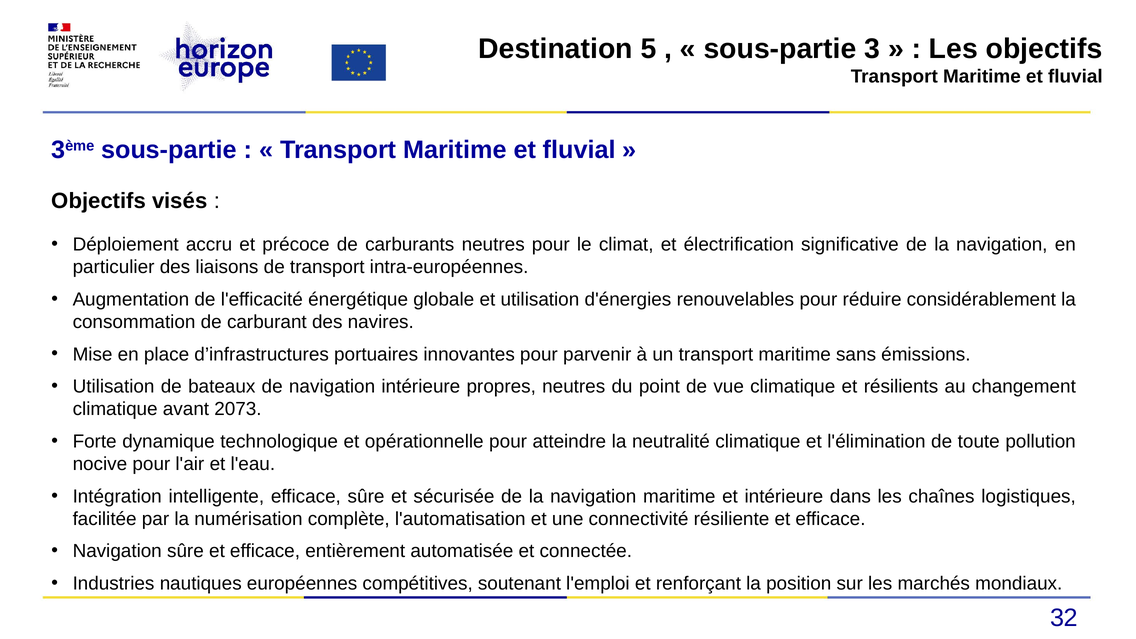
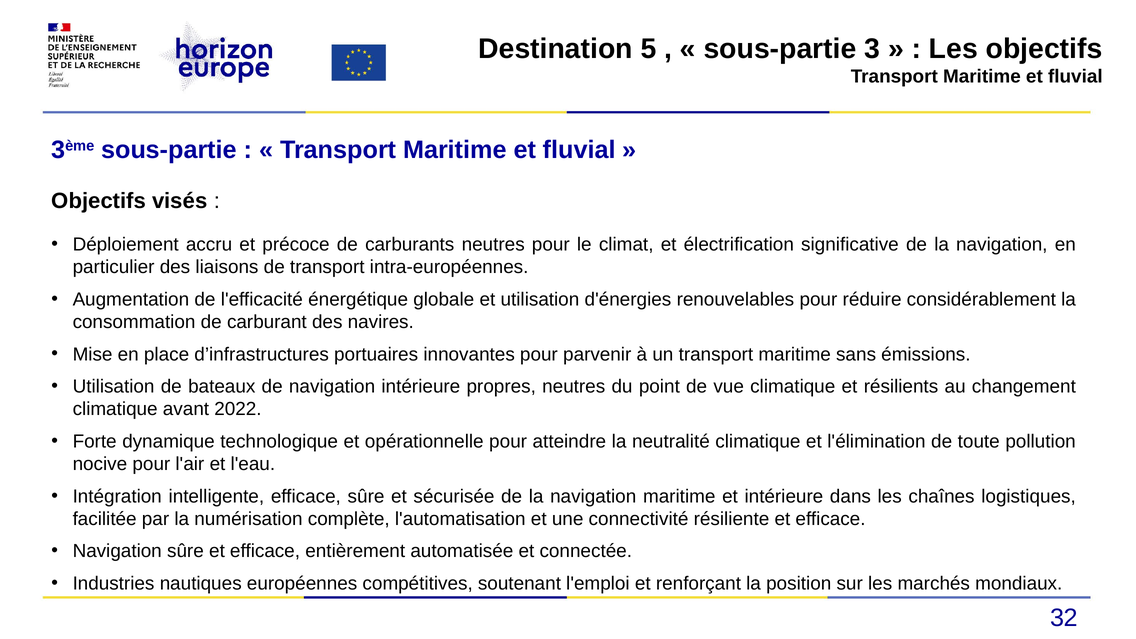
2073: 2073 -> 2022 (238, 409)
